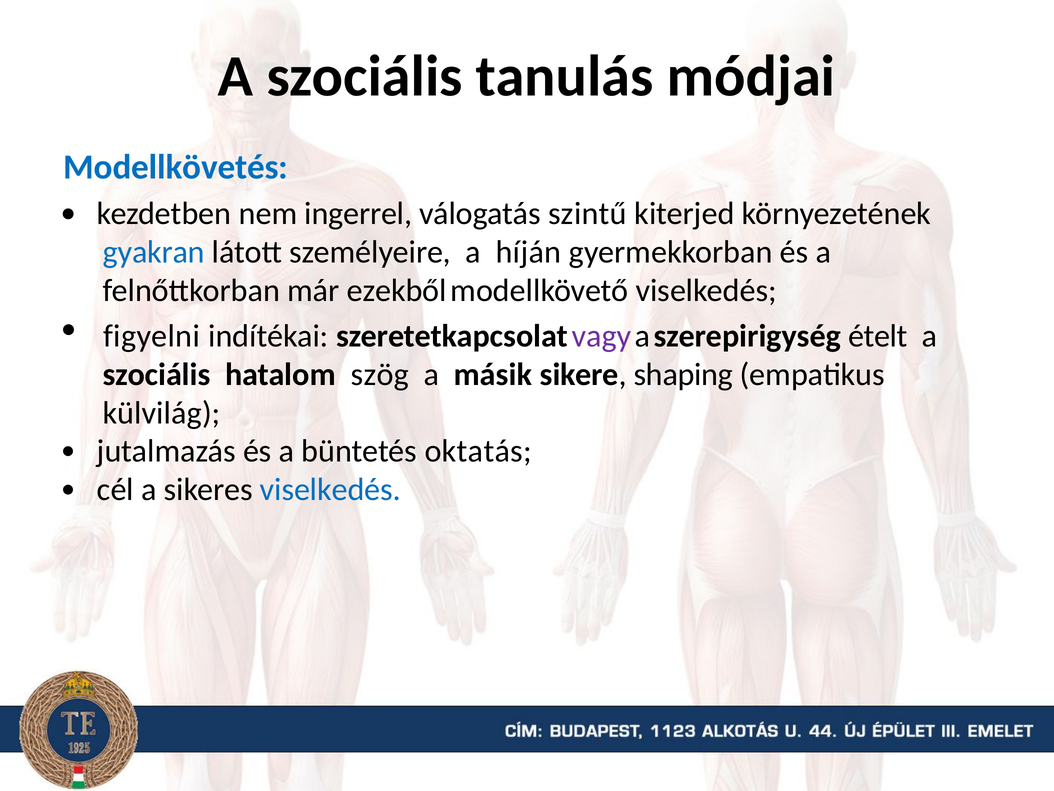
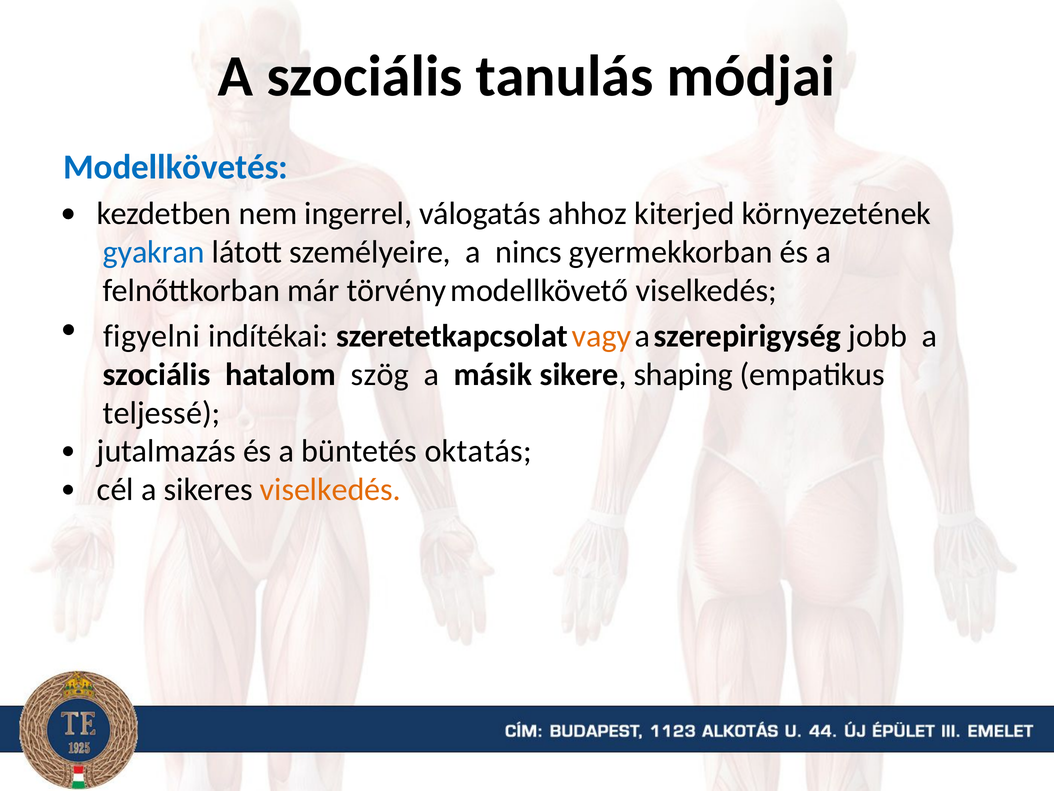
szintű: szintű -> ahhoz (588, 213)
híján: híján -> nincs (529, 252)
ezekből: ezekből -> törvény (397, 291)
vagy colour: purple -> orange (602, 336)
ételt: ételt -> jobb (878, 336)
külvilág: külvilág -> teljessé (162, 413)
viselkedés colour: blue -> orange (330, 489)
